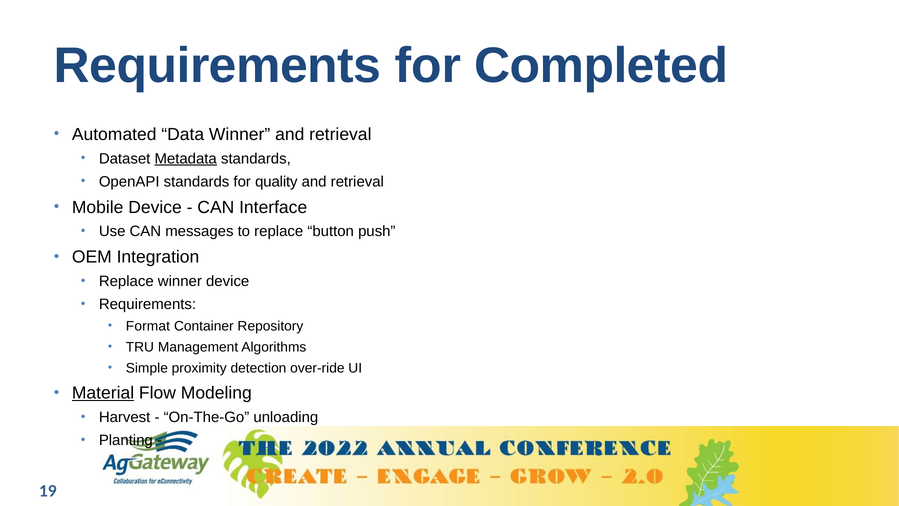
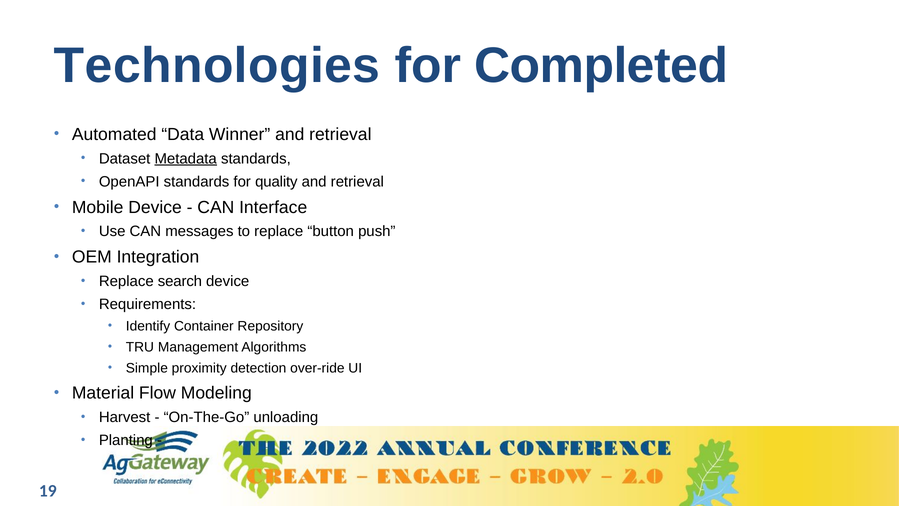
Requirements: Requirements -> Technologies (217, 66)
Replace winner: winner -> search (180, 281)
Format: Format -> Identify (148, 326)
Material underline: present -> none (103, 393)
